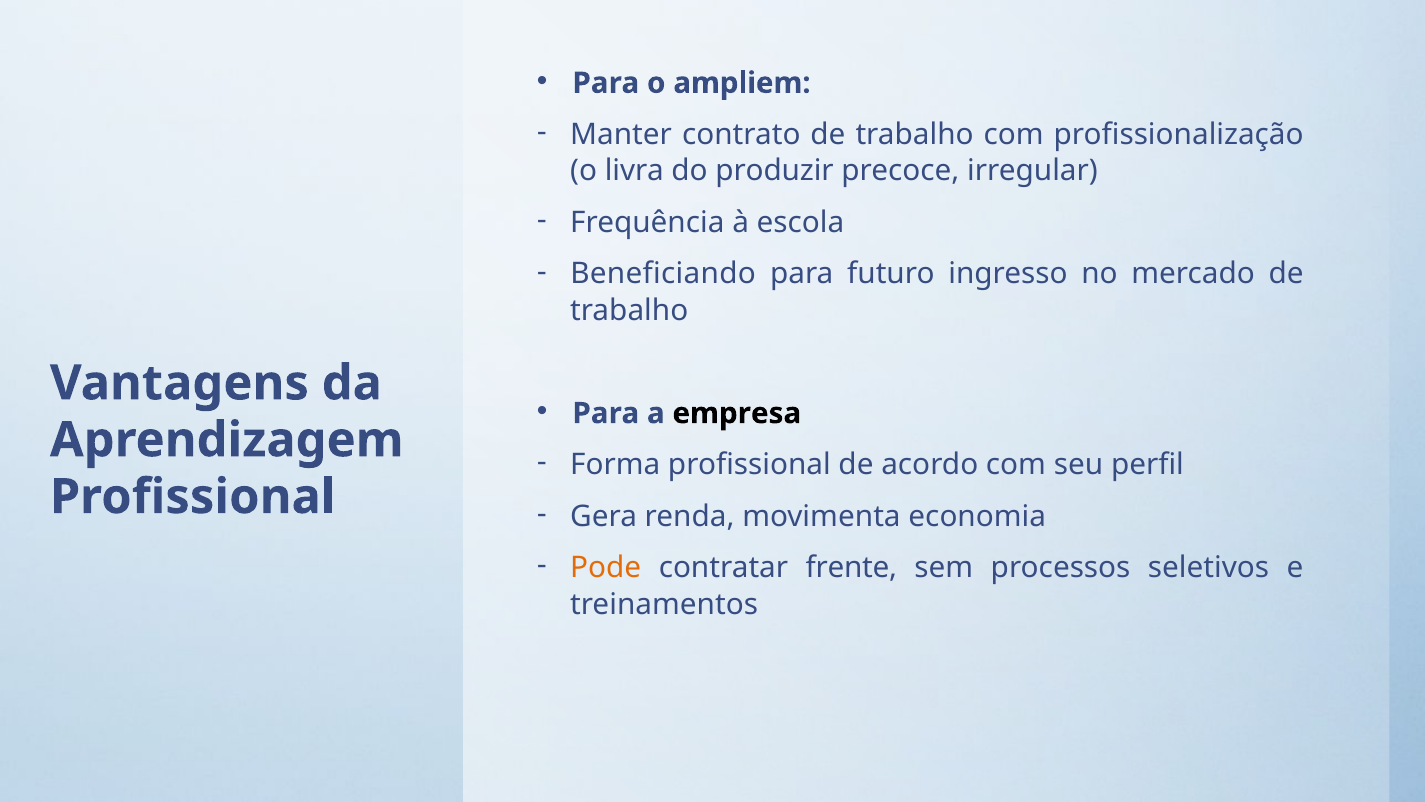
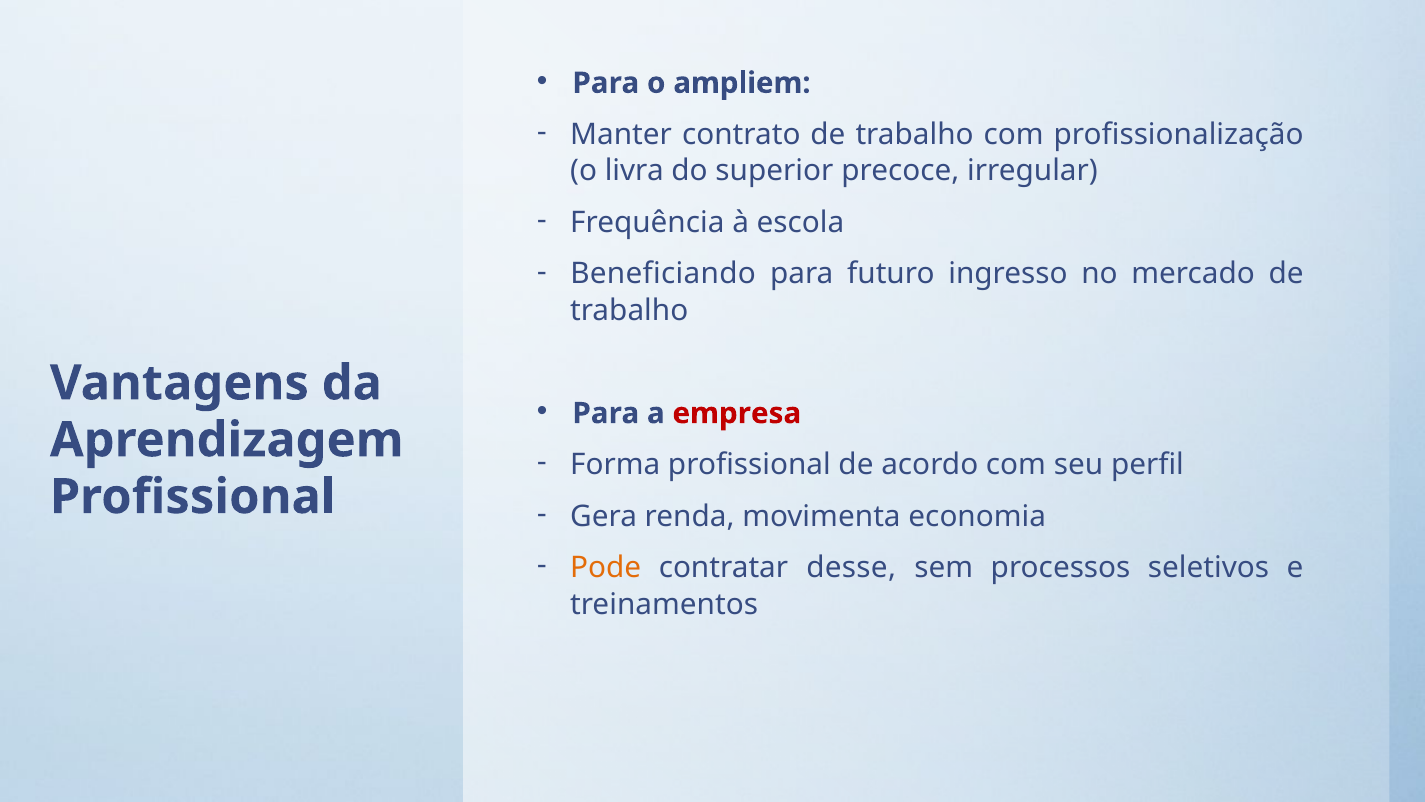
produzir: produzir -> superior (774, 171)
empresa colour: black -> red (737, 413)
frente: frente -> desse (851, 568)
